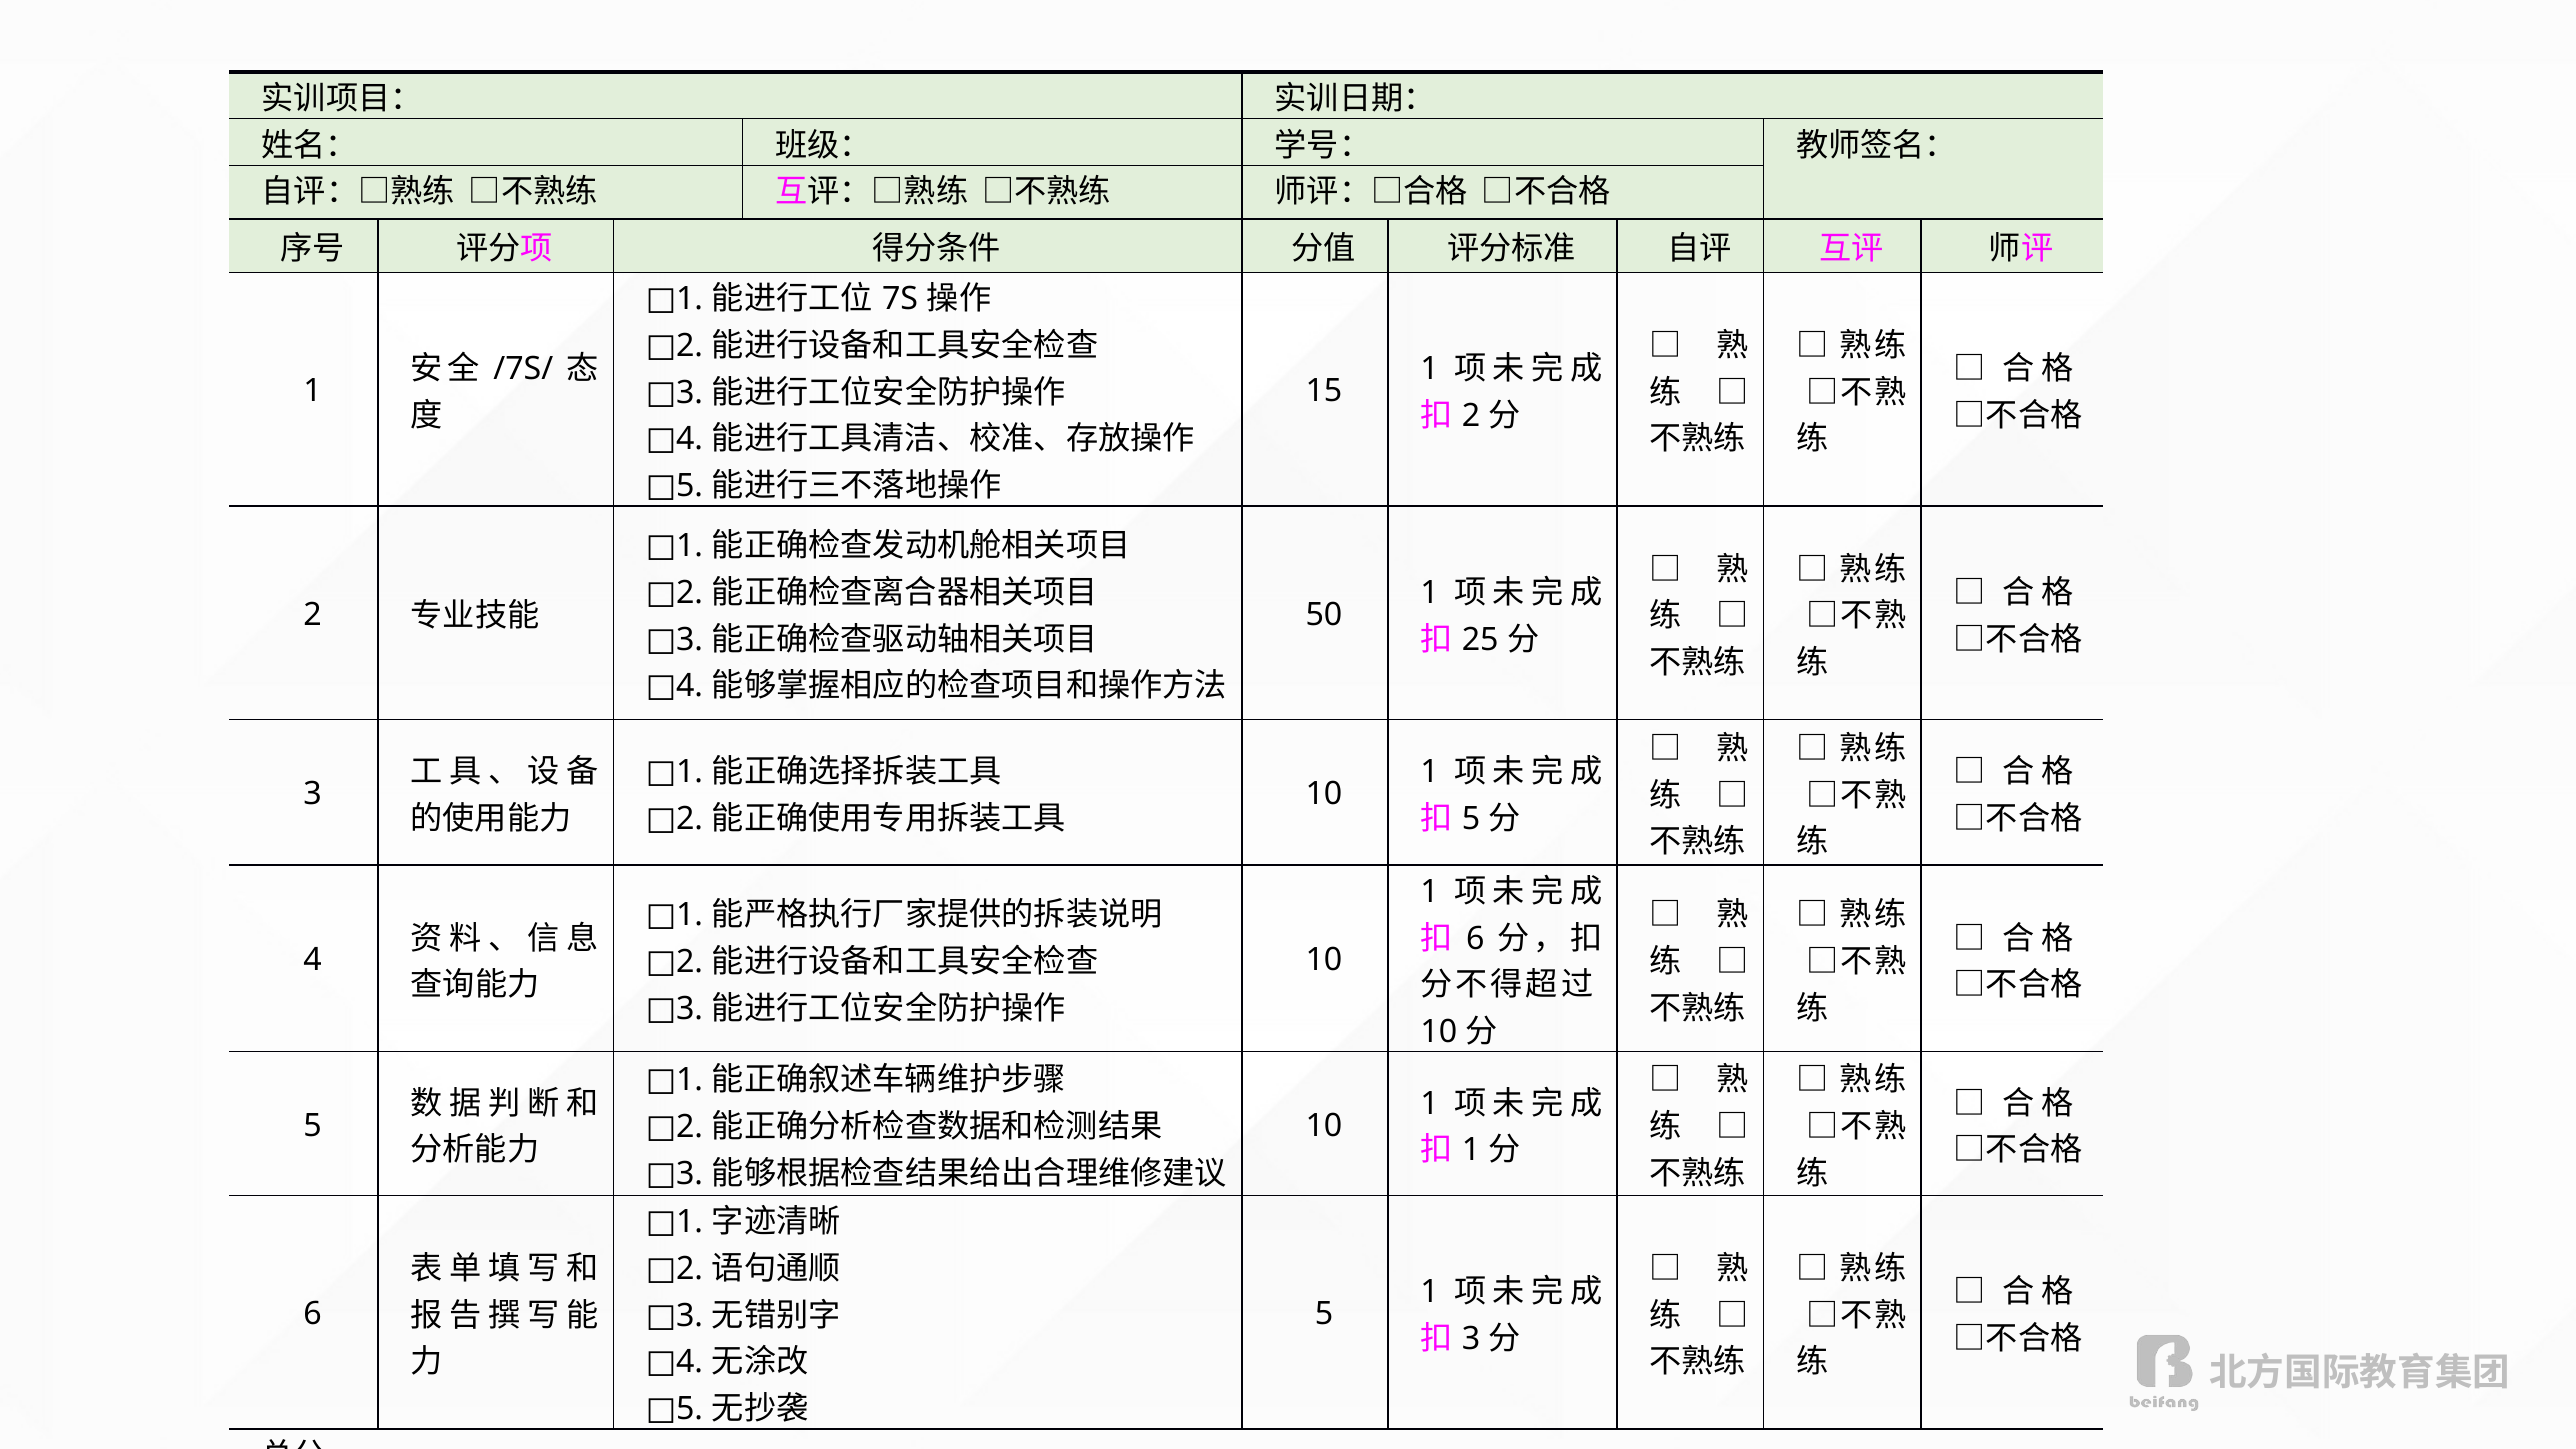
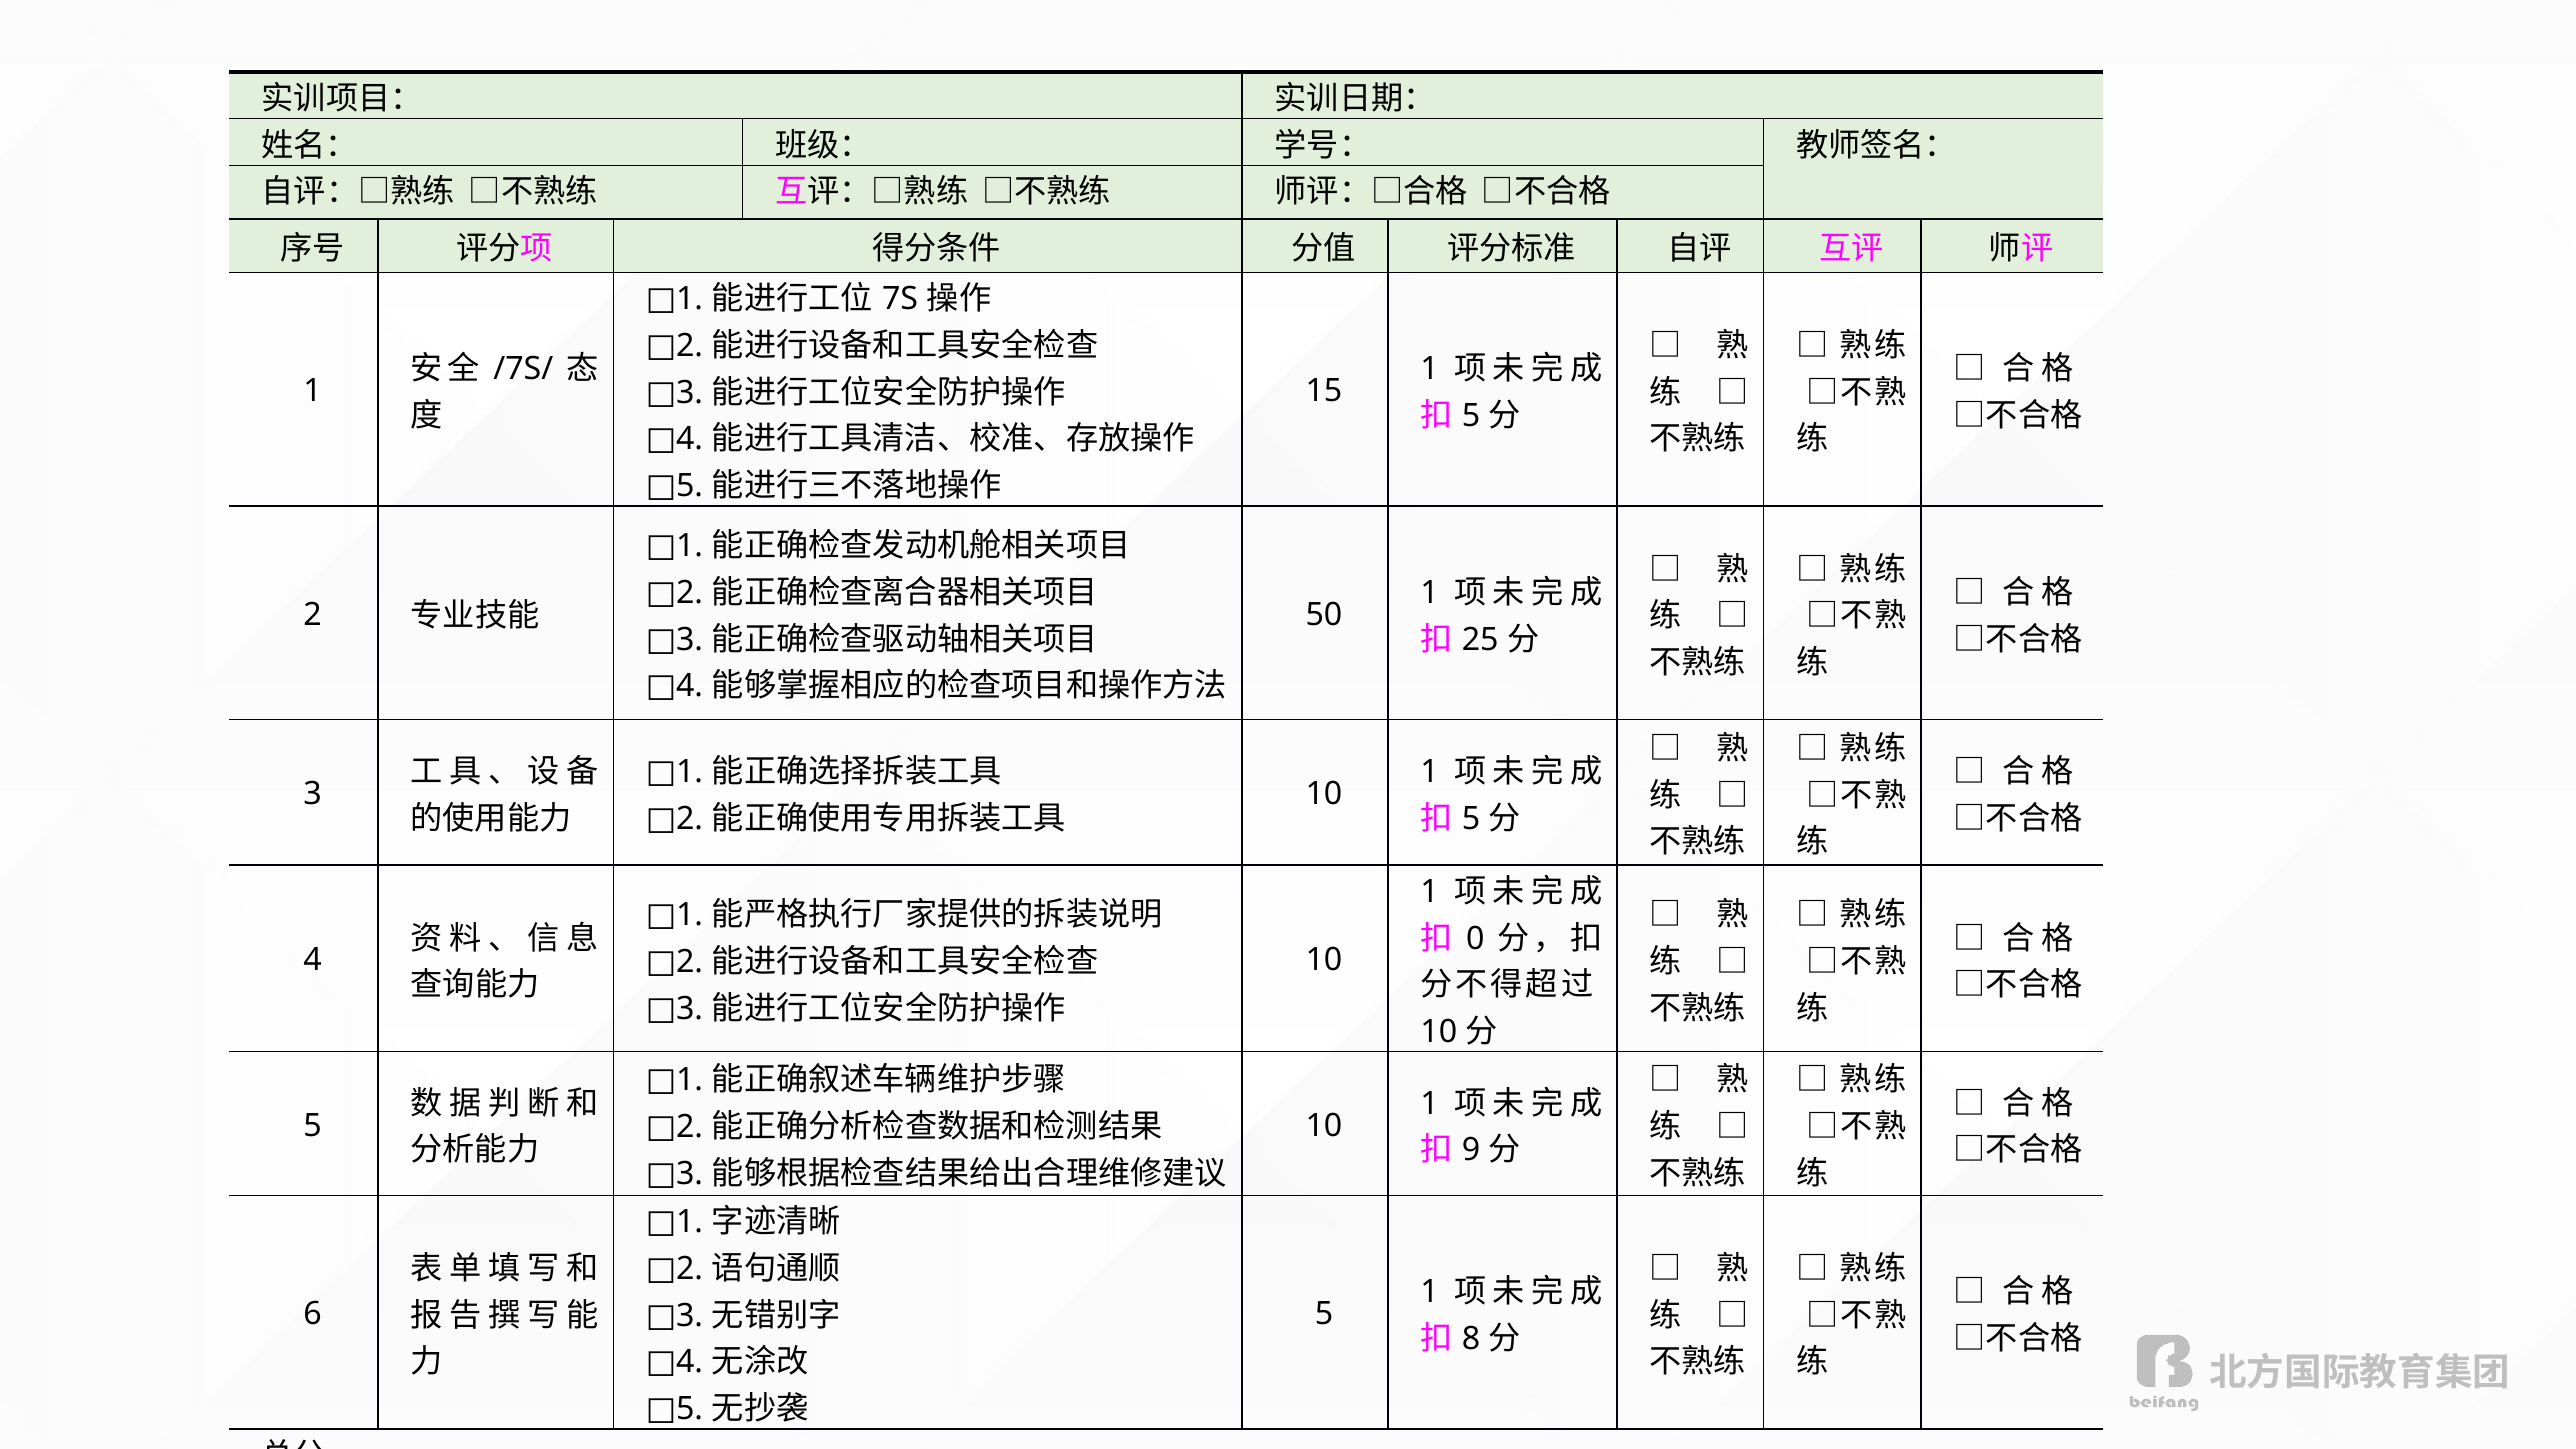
2: 2 -> 5 (1471, 416)
6: 6 -> 0 (1475, 938)
1: 1 -> 9 (1471, 1150)
3: 3 -> 8 (1471, 1339)
